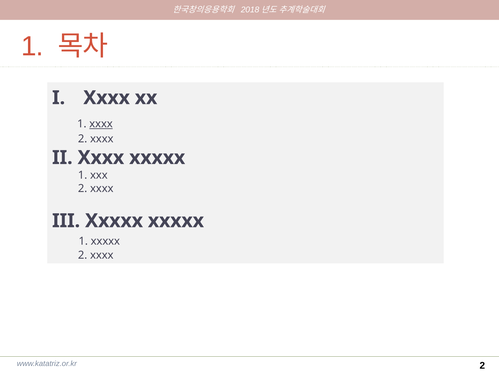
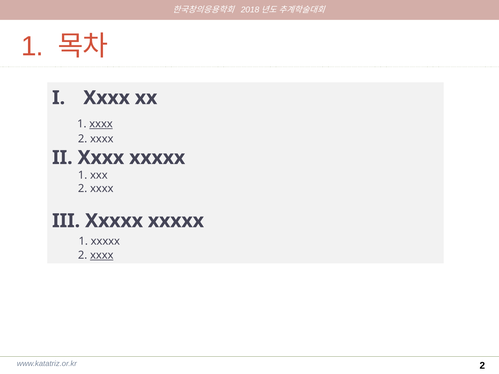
xxxx underline: none -> present (102, 255)
